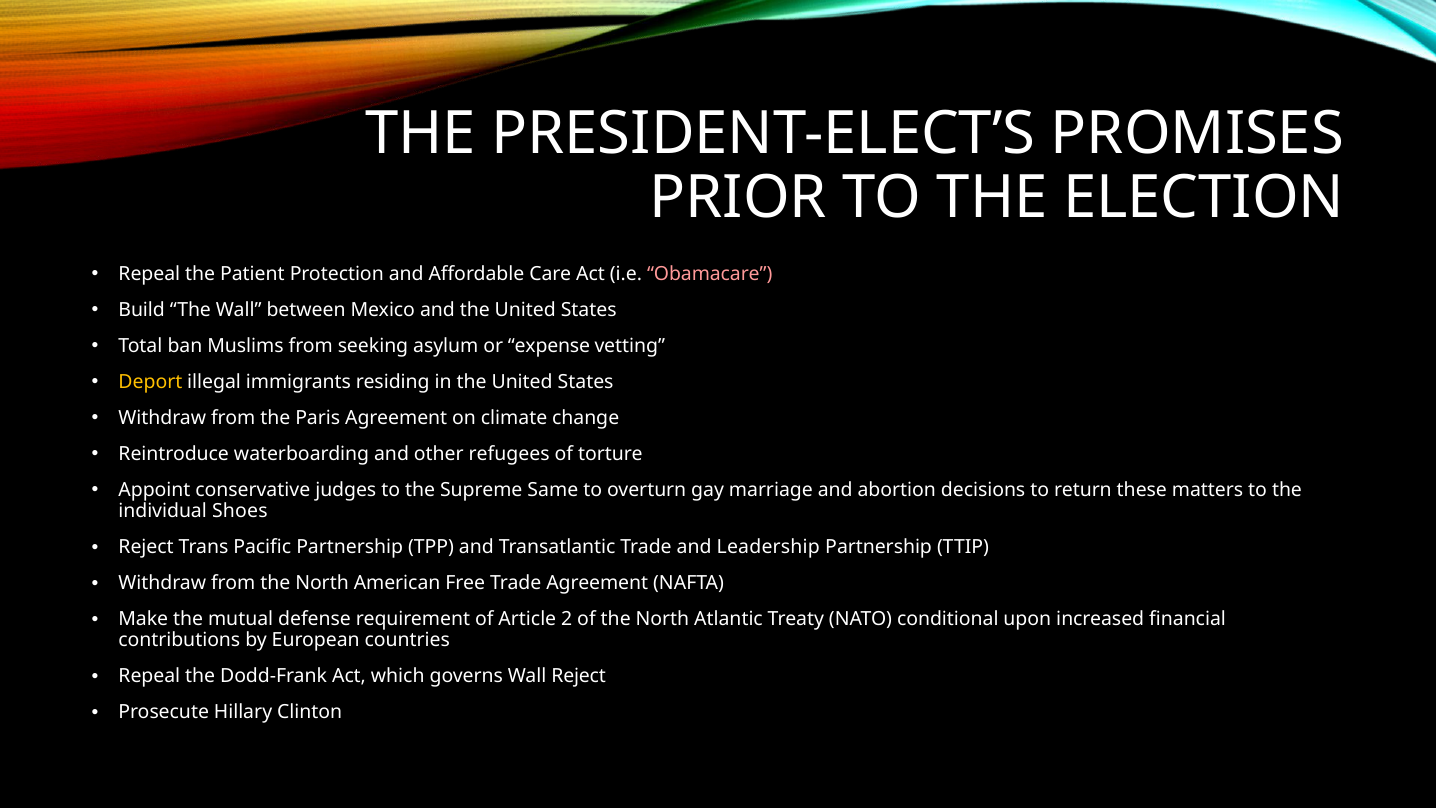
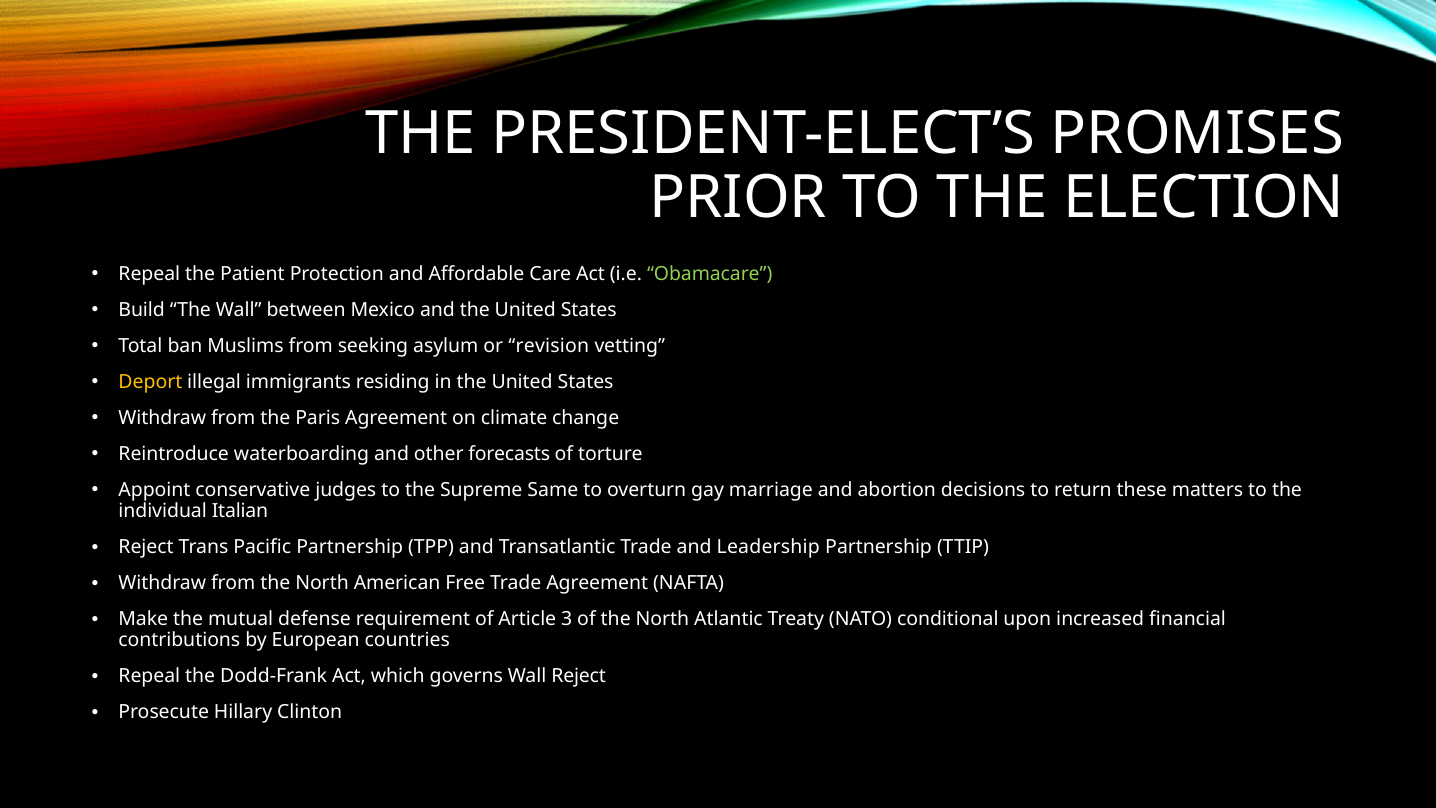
Obamacare colour: pink -> light green (710, 274)
expense: expense -> revision (549, 346)
refugees: refugees -> forecasts (509, 454)
Shoes: Shoes -> Italian (240, 511)
2: 2 -> 3 (567, 619)
